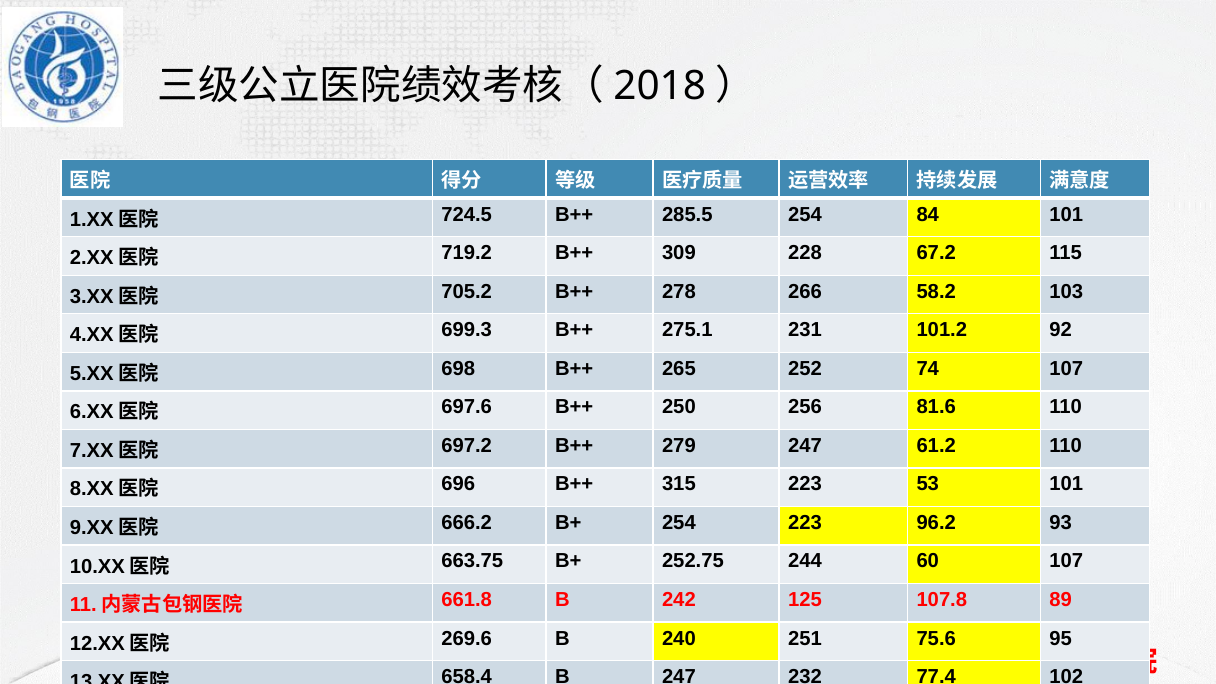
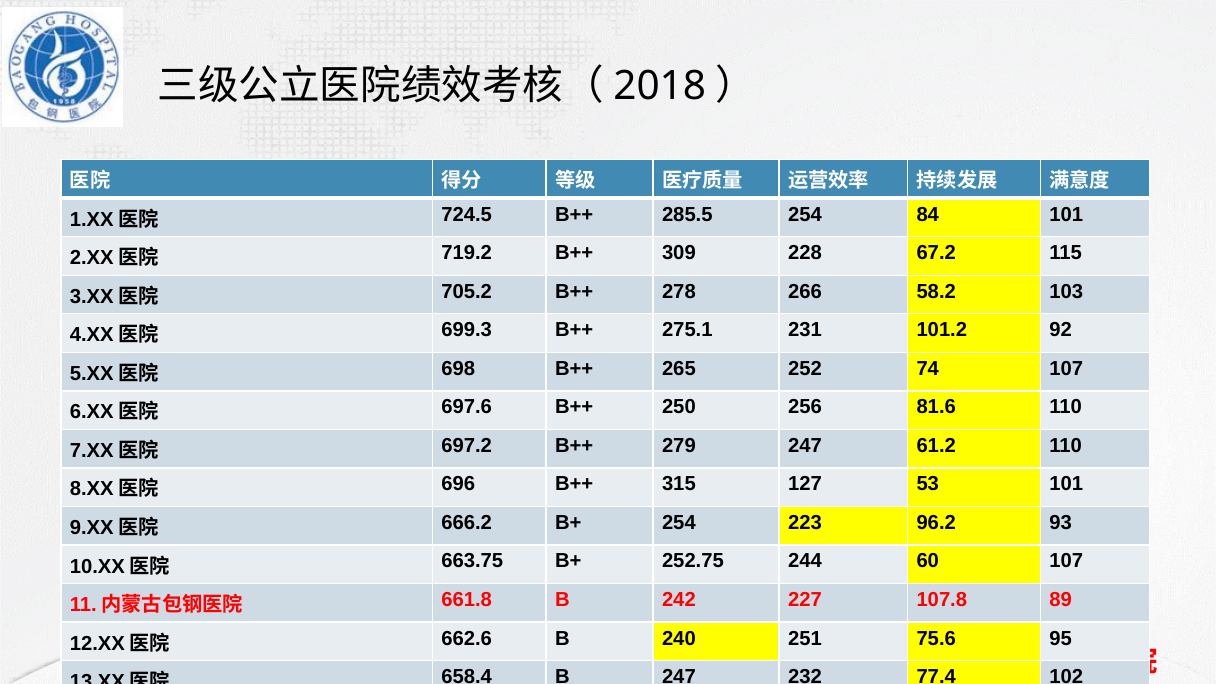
315 223: 223 -> 127 (805, 484)
125: 125 -> 227 (805, 600)
269.6: 269.6 -> 662.6 (467, 638)
